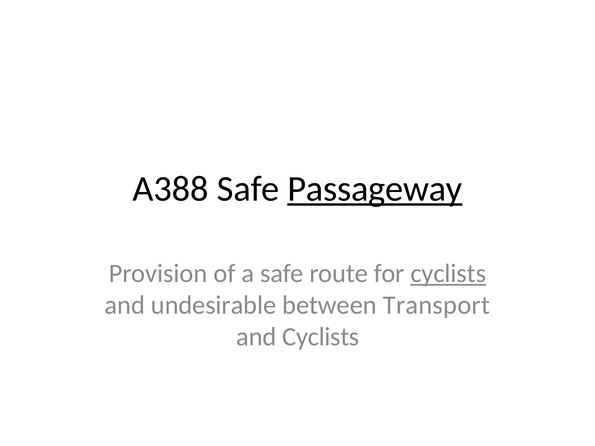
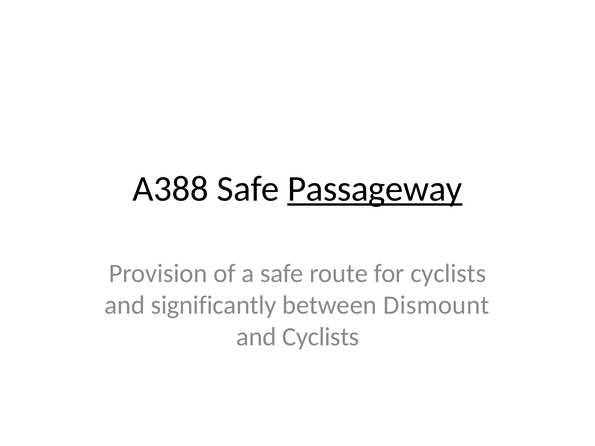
cyclists underline: present -> none (448, 274)
undesirable: undesirable -> significantly (214, 305)
Transport: Transport -> Dismount (436, 305)
